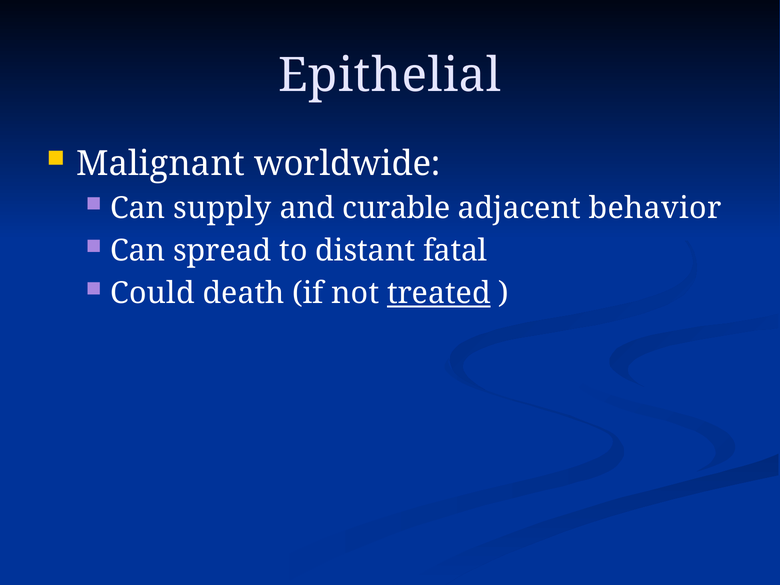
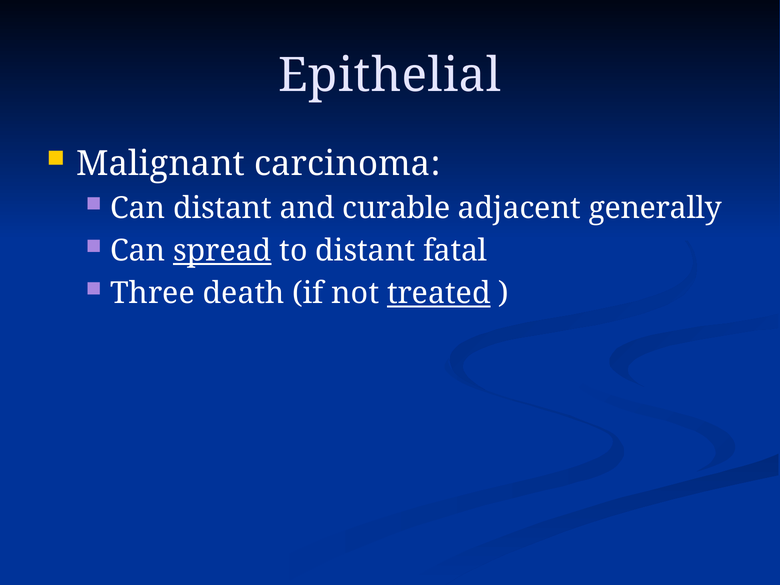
worldwide: worldwide -> carcinoma (347, 164)
Can supply: supply -> distant (223, 208)
behavior: behavior -> generally (655, 208)
spread underline: none -> present (222, 251)
Could: Could -> Three (153, 293)
